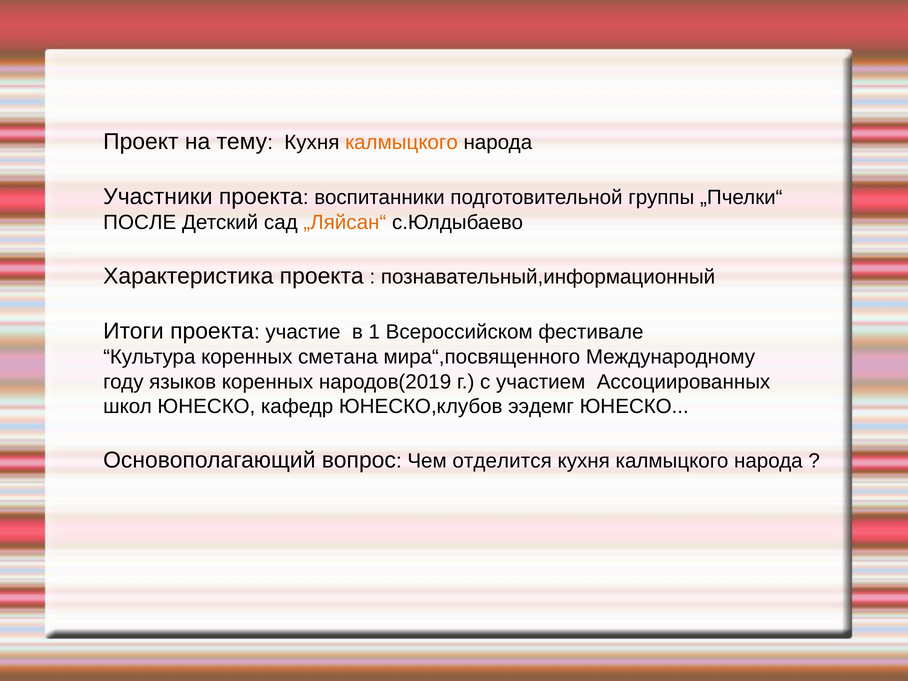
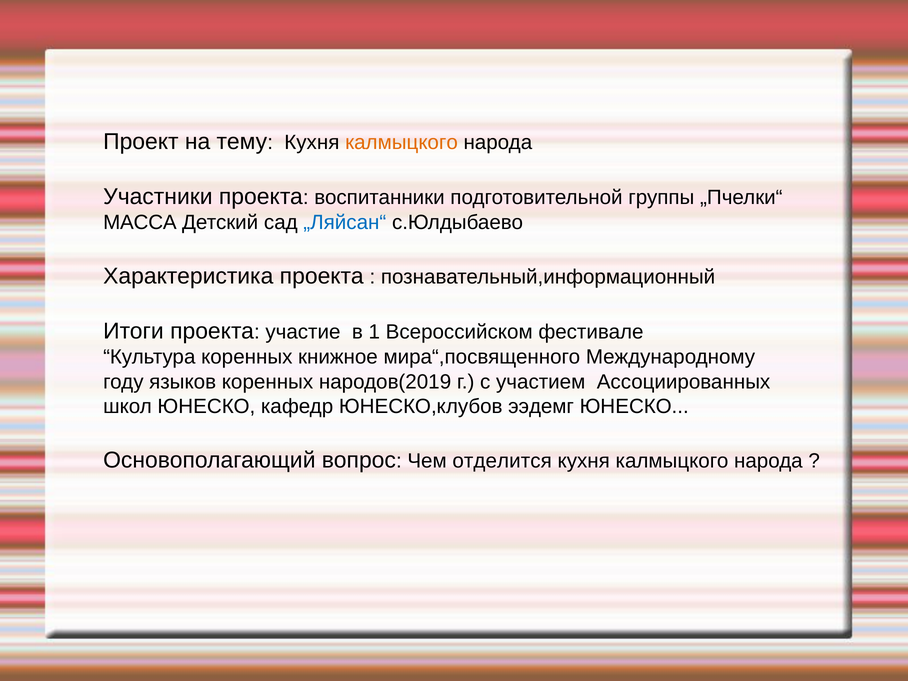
ПОСЛЕ: ПОСЛЕ -> МАССА (140, 222)
„Ляйсан“ colour: orange -> blue (345, 222)
сметана: сметана -> книжное (338, 357)
